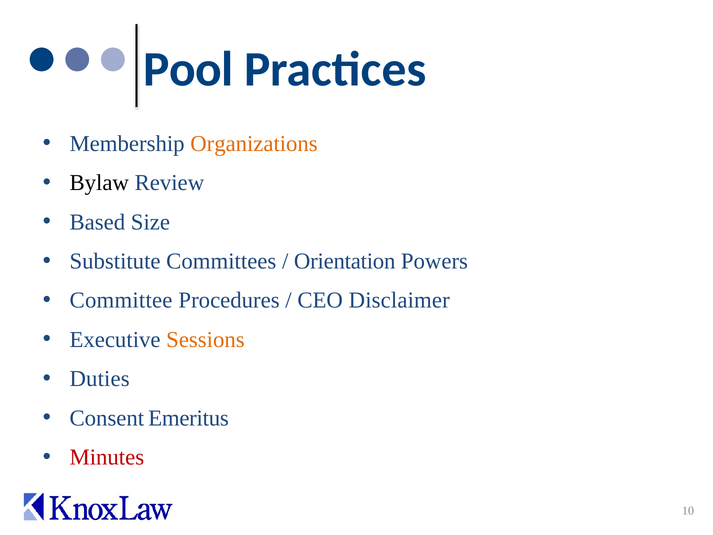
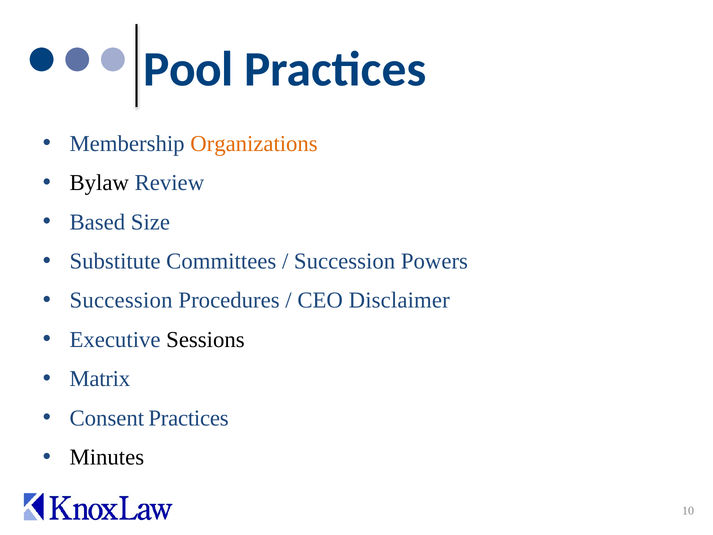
Orientation: Orientation -> Succession (345, 261)
Committee: Committee -> Succession (121, 300)
Sessions colour: orange -> black (205, 340)
Duties: Duties -> Matrix (100, 379)
Consent Emeritus: Emeritus -> Practices (189, 418)
Minutes colour: red -> black (107, 457)
